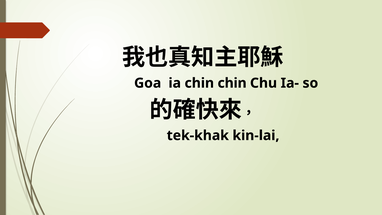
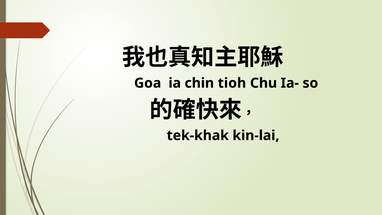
chin chin: chin -> tioh (232, 83)
